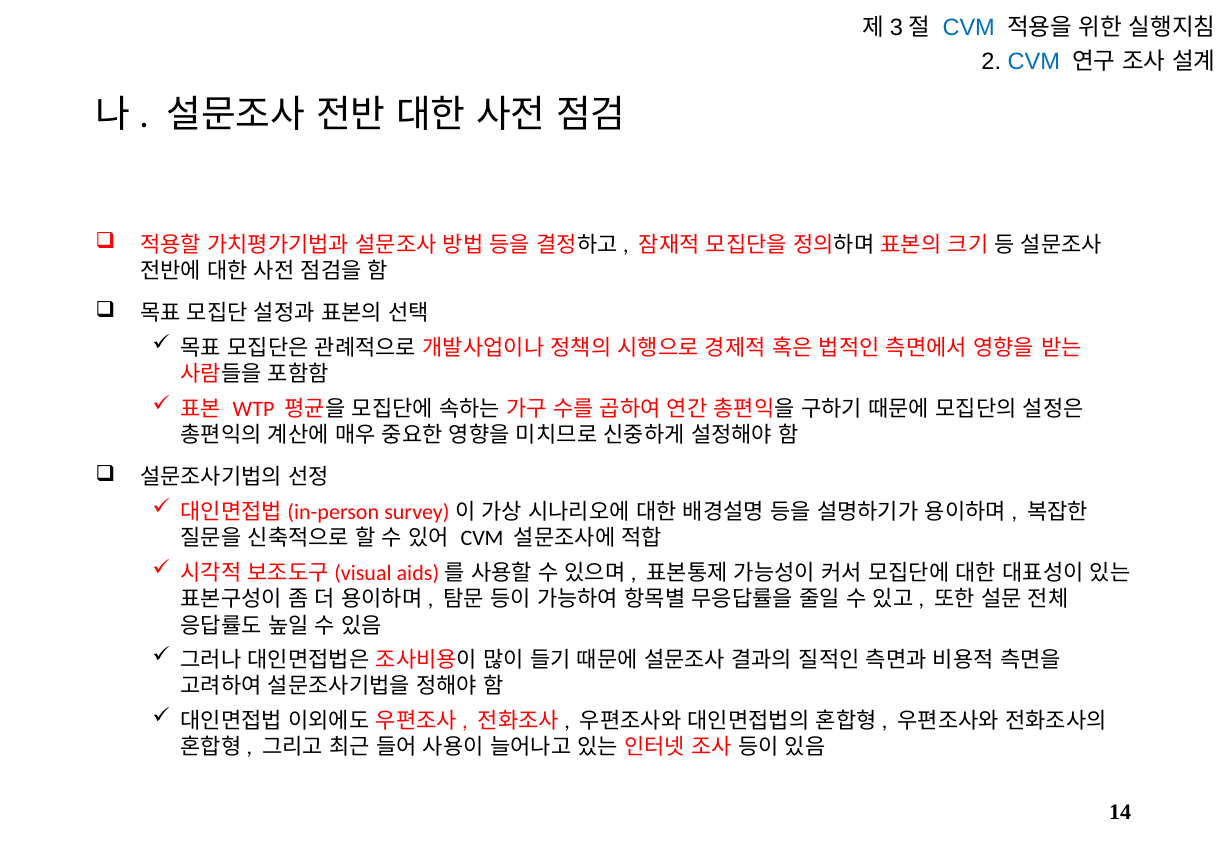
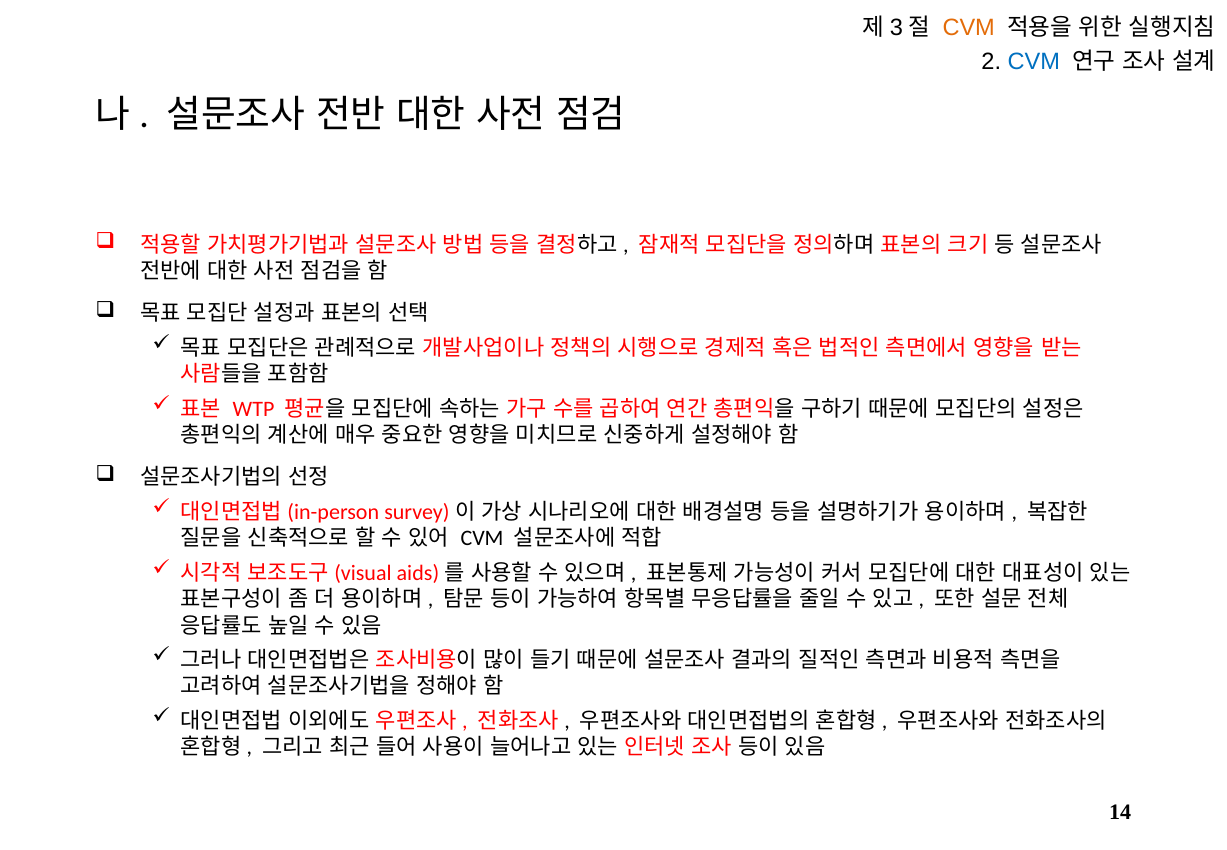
CVM colour: blue -> orange (969, 28)
